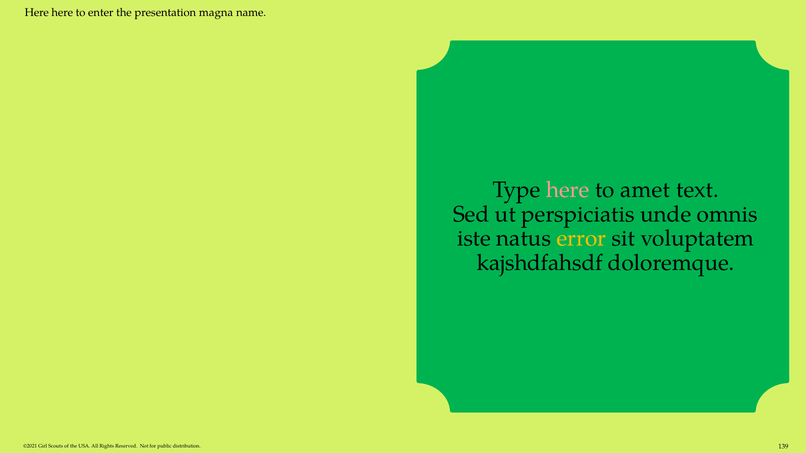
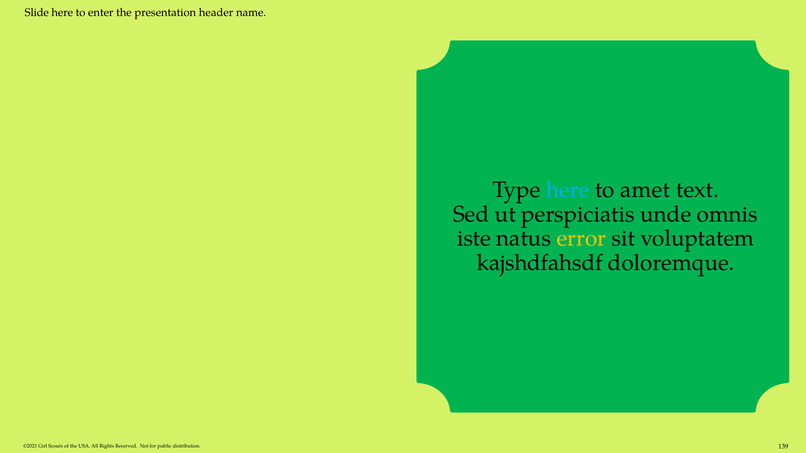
Here: Here -> Slide (37, 13)
magna: magna -> header (216, 13)
here colour: pink -> light blue (568, 190)
